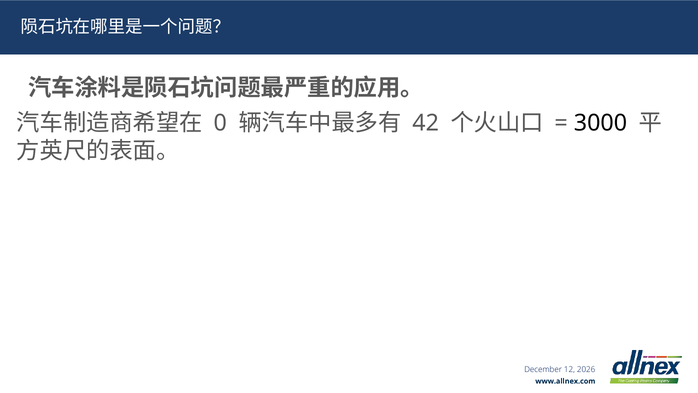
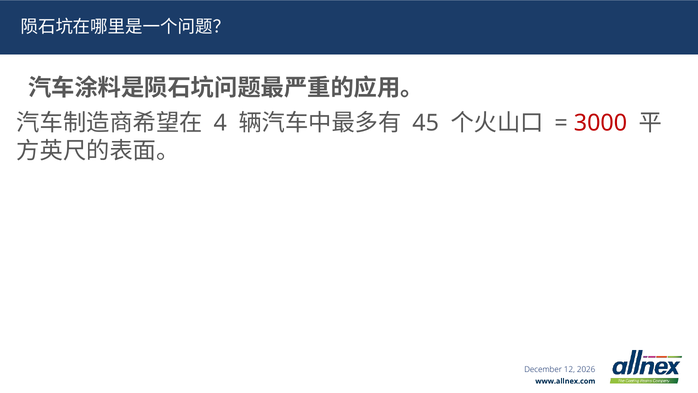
0: 0 -> 4 (220, 123)
42: 42 -> 45 (426, 123)
3000 colour: black -> red (600, 123)
